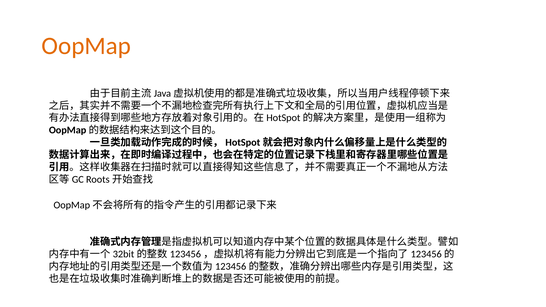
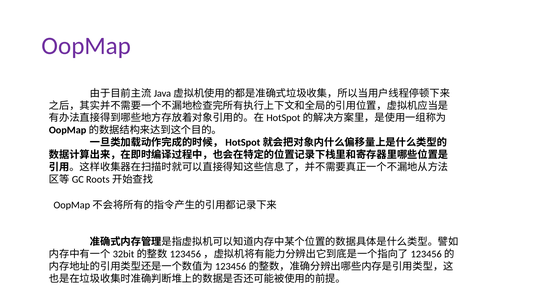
OopMap colour: orange -> purple (86, 46)
